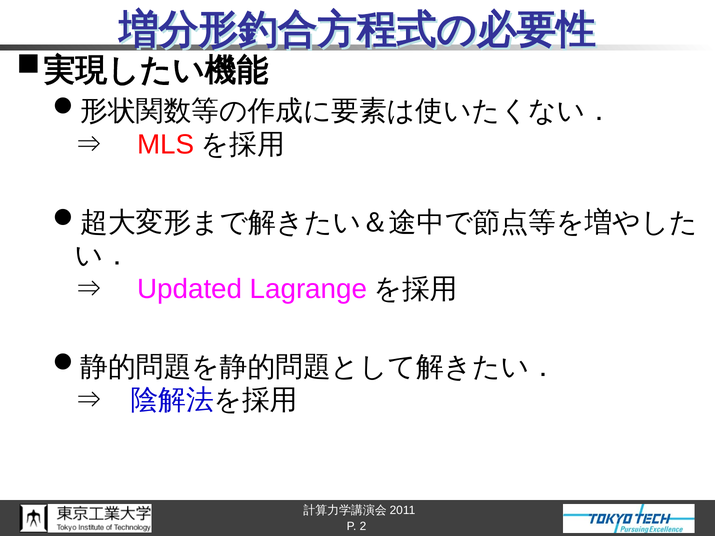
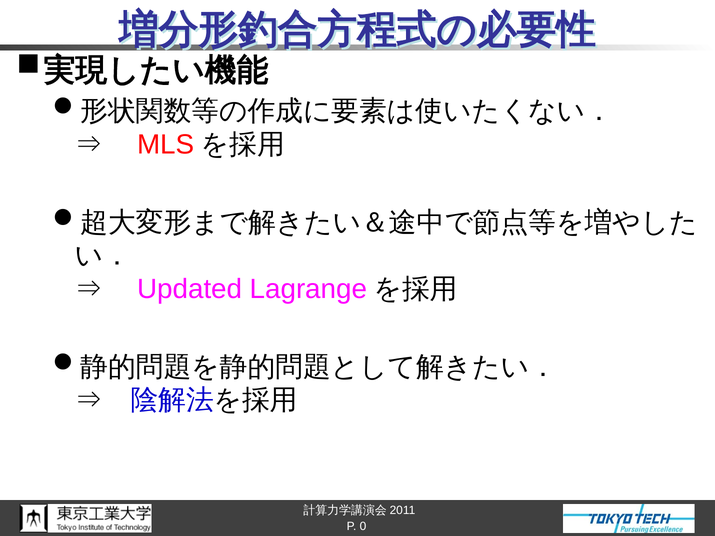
2: 2 -> 0 (363, 526)
